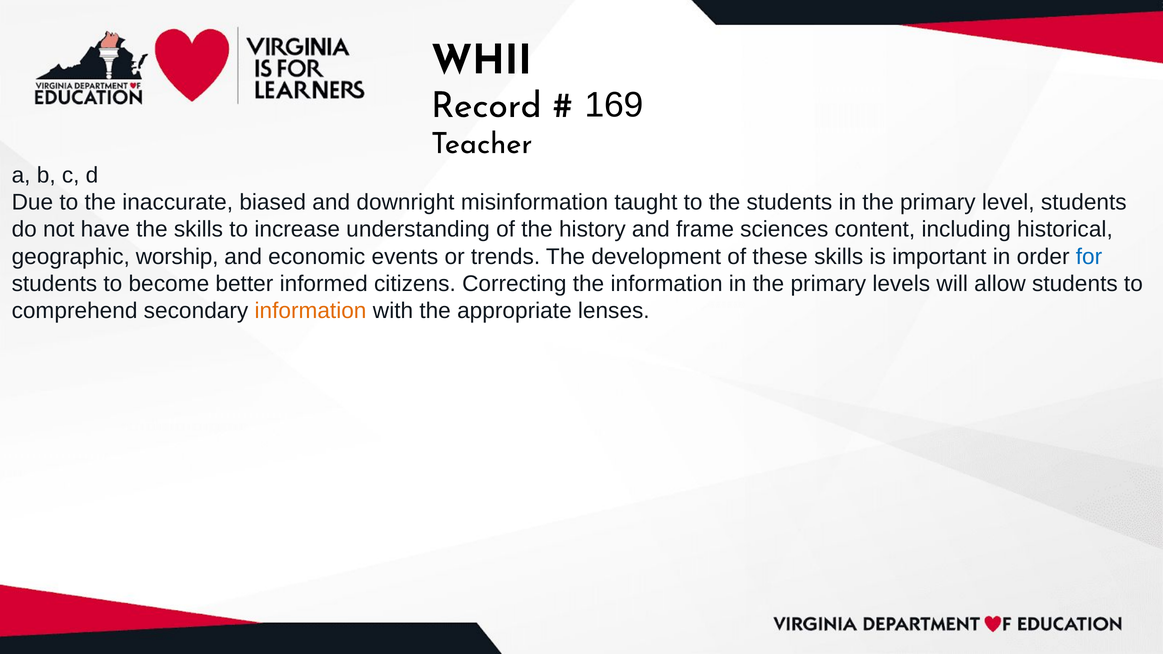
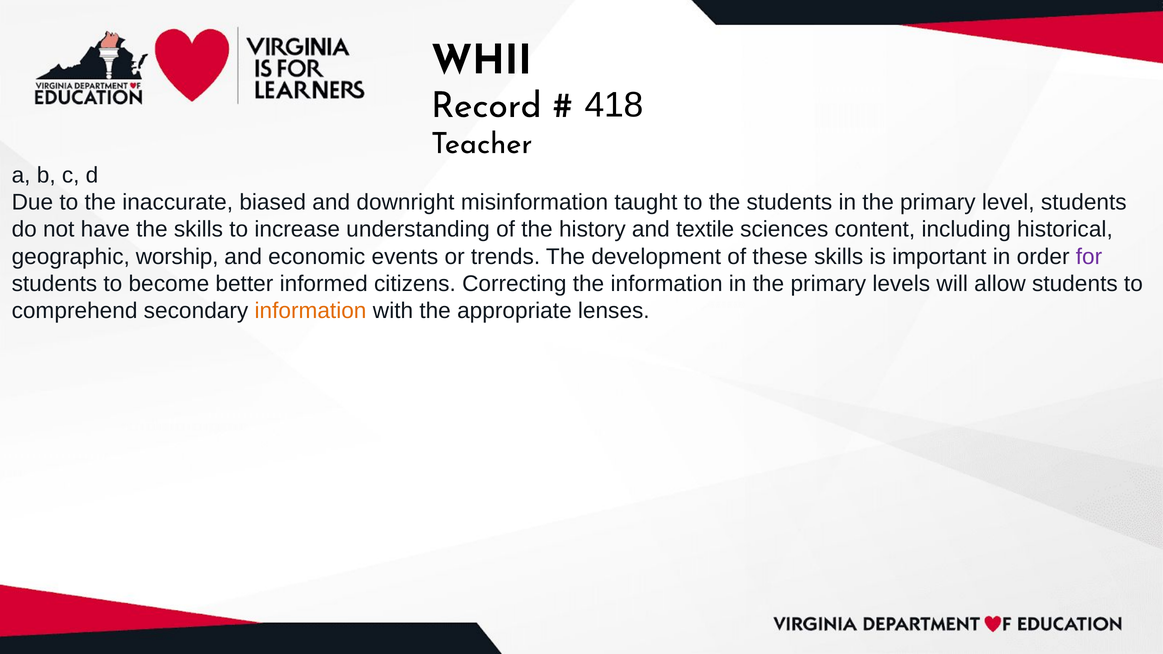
169: 169 -> 418 (614, 105)
frame: frame -> textile (705, 230)
for colour: blue -> purple (1089, 257)
